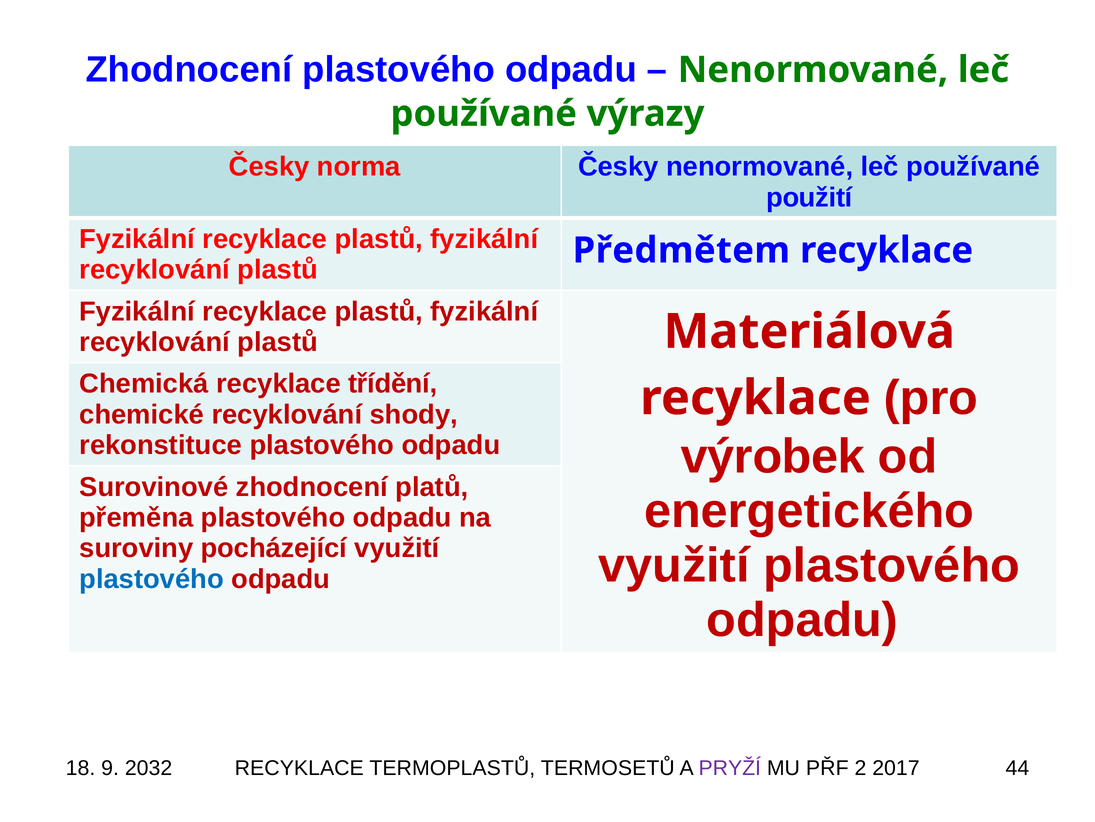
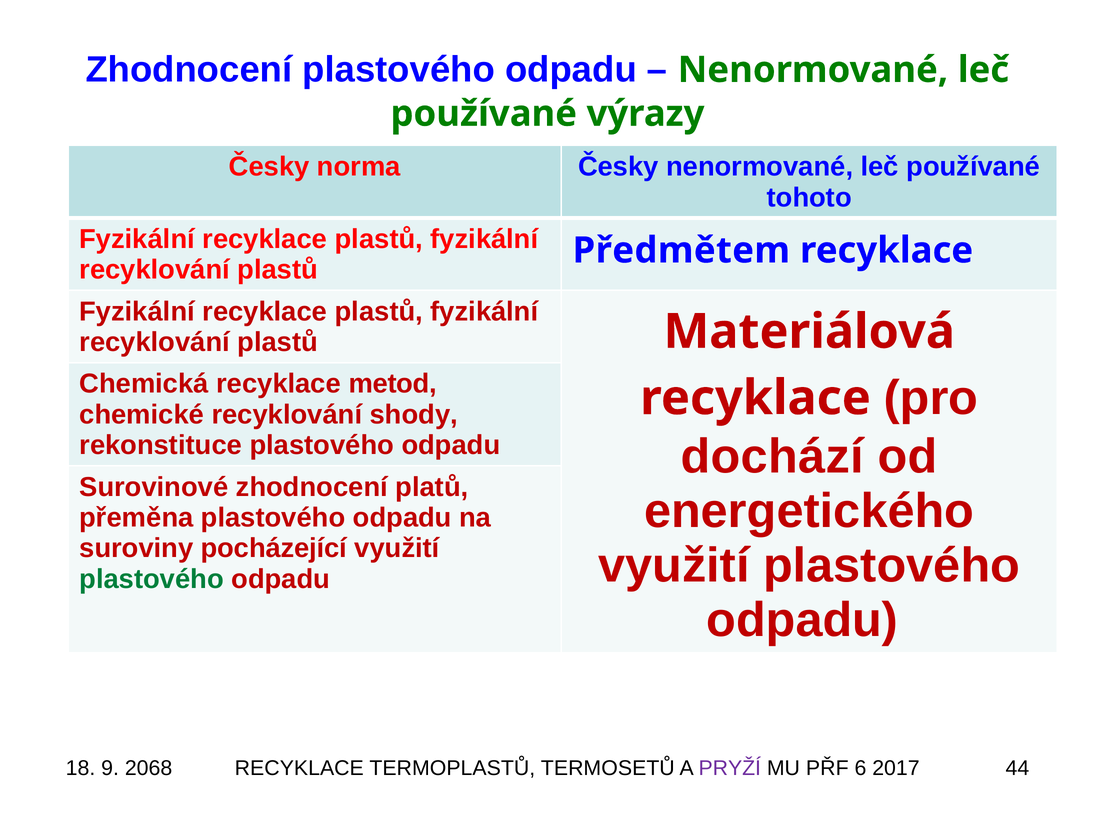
použití: použití -> tohoto (809, 197)
třídění: třídění -> metod (393, 384)
výrobek: výrobek -> dochází (772, 456)
plastového colour: blue -> green (152, 578)
2032: 2032 -> 2068 (149, 768)
2: 2 -> 6 (860, 768)
